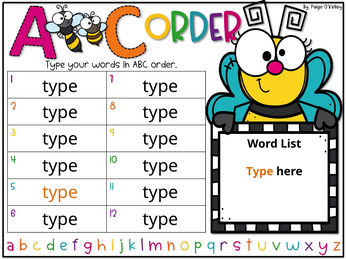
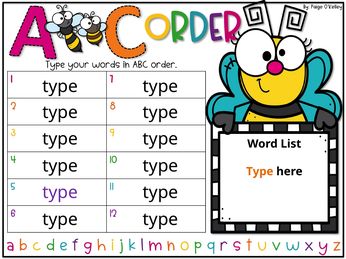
type colour: orange -> purple (60, 193)
